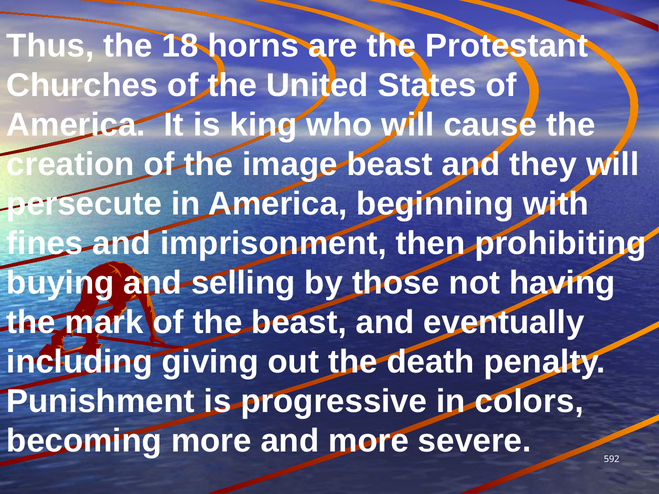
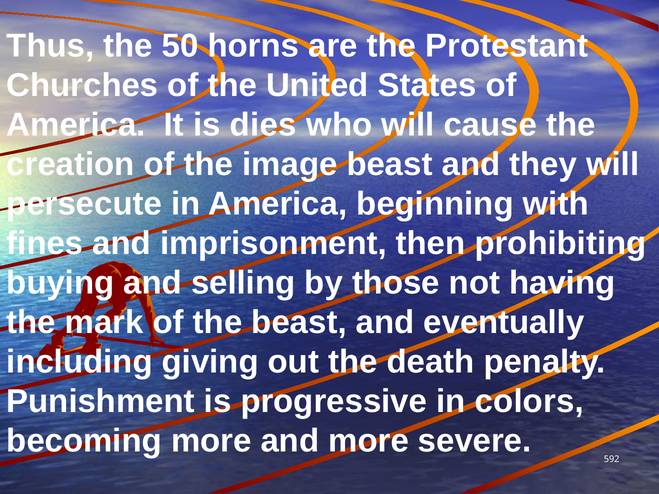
18: 18 -> 50 (180, 46)
king: king -> dies (263, 125)
